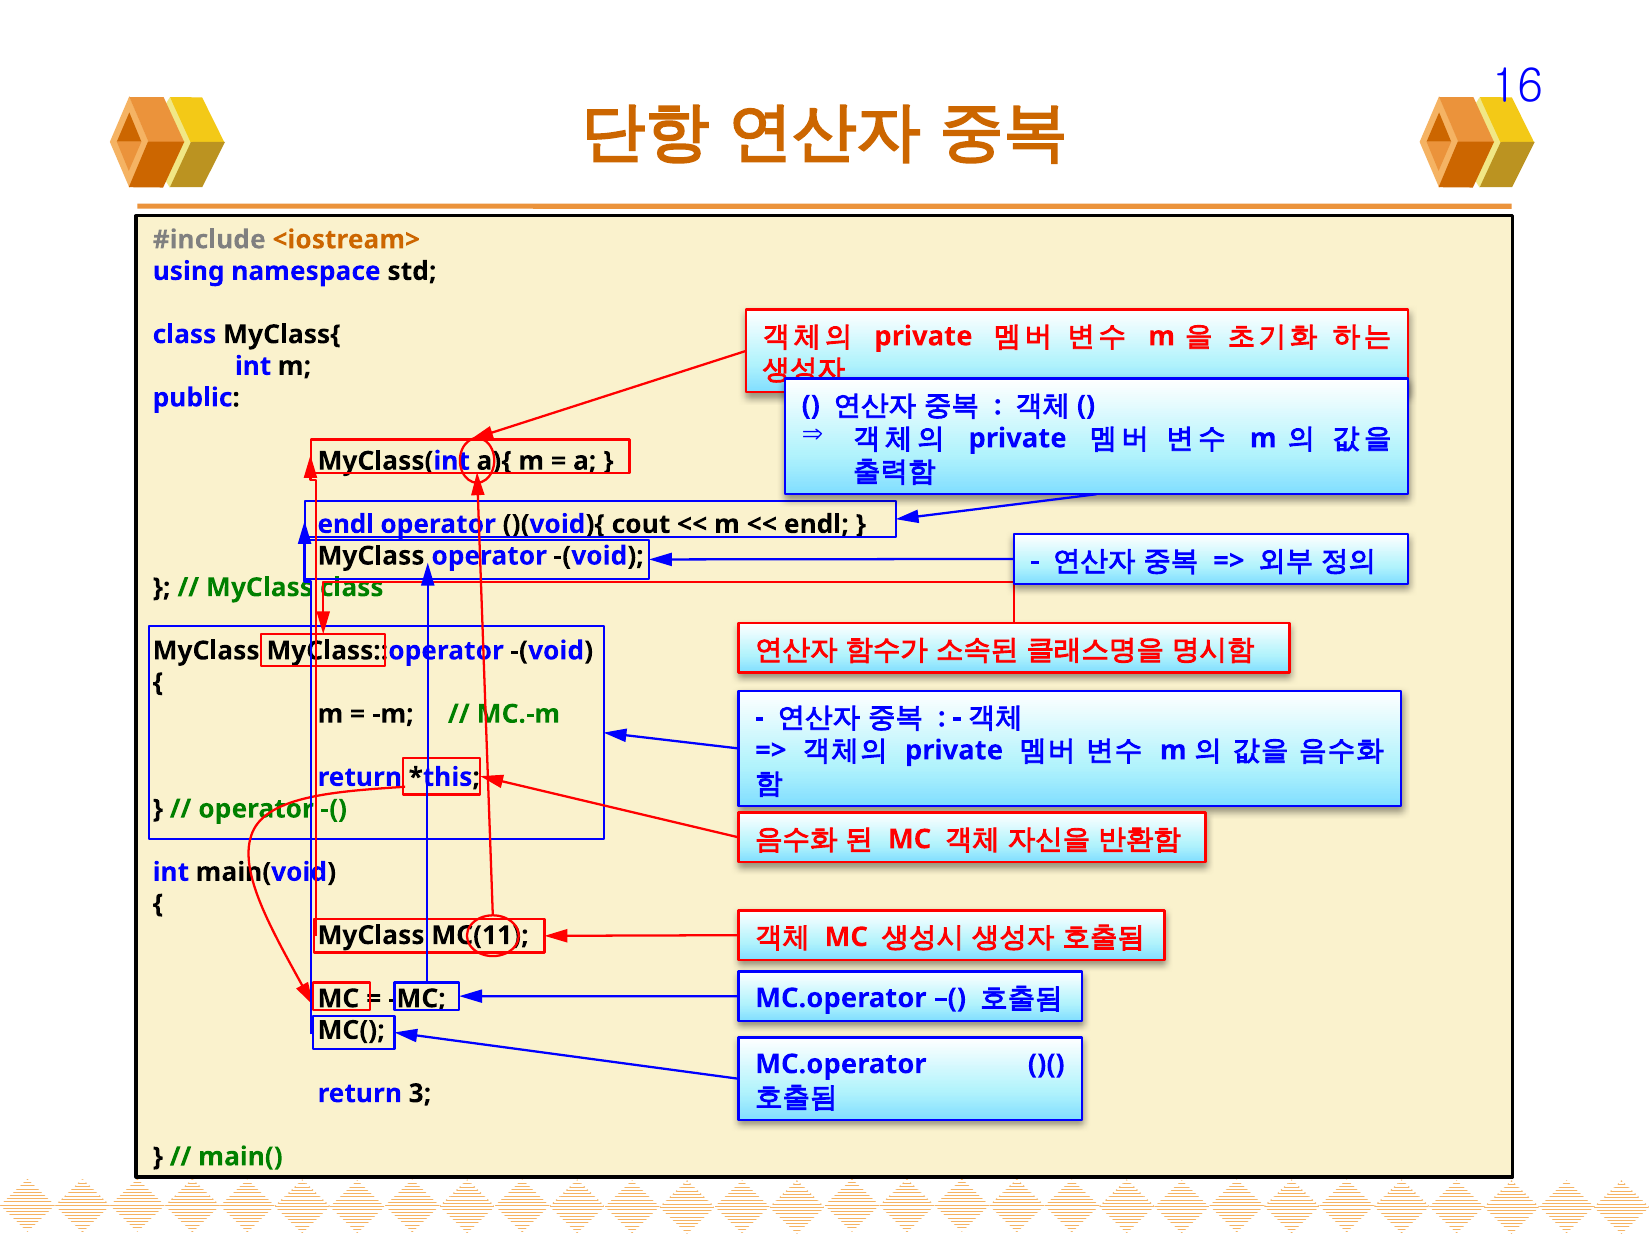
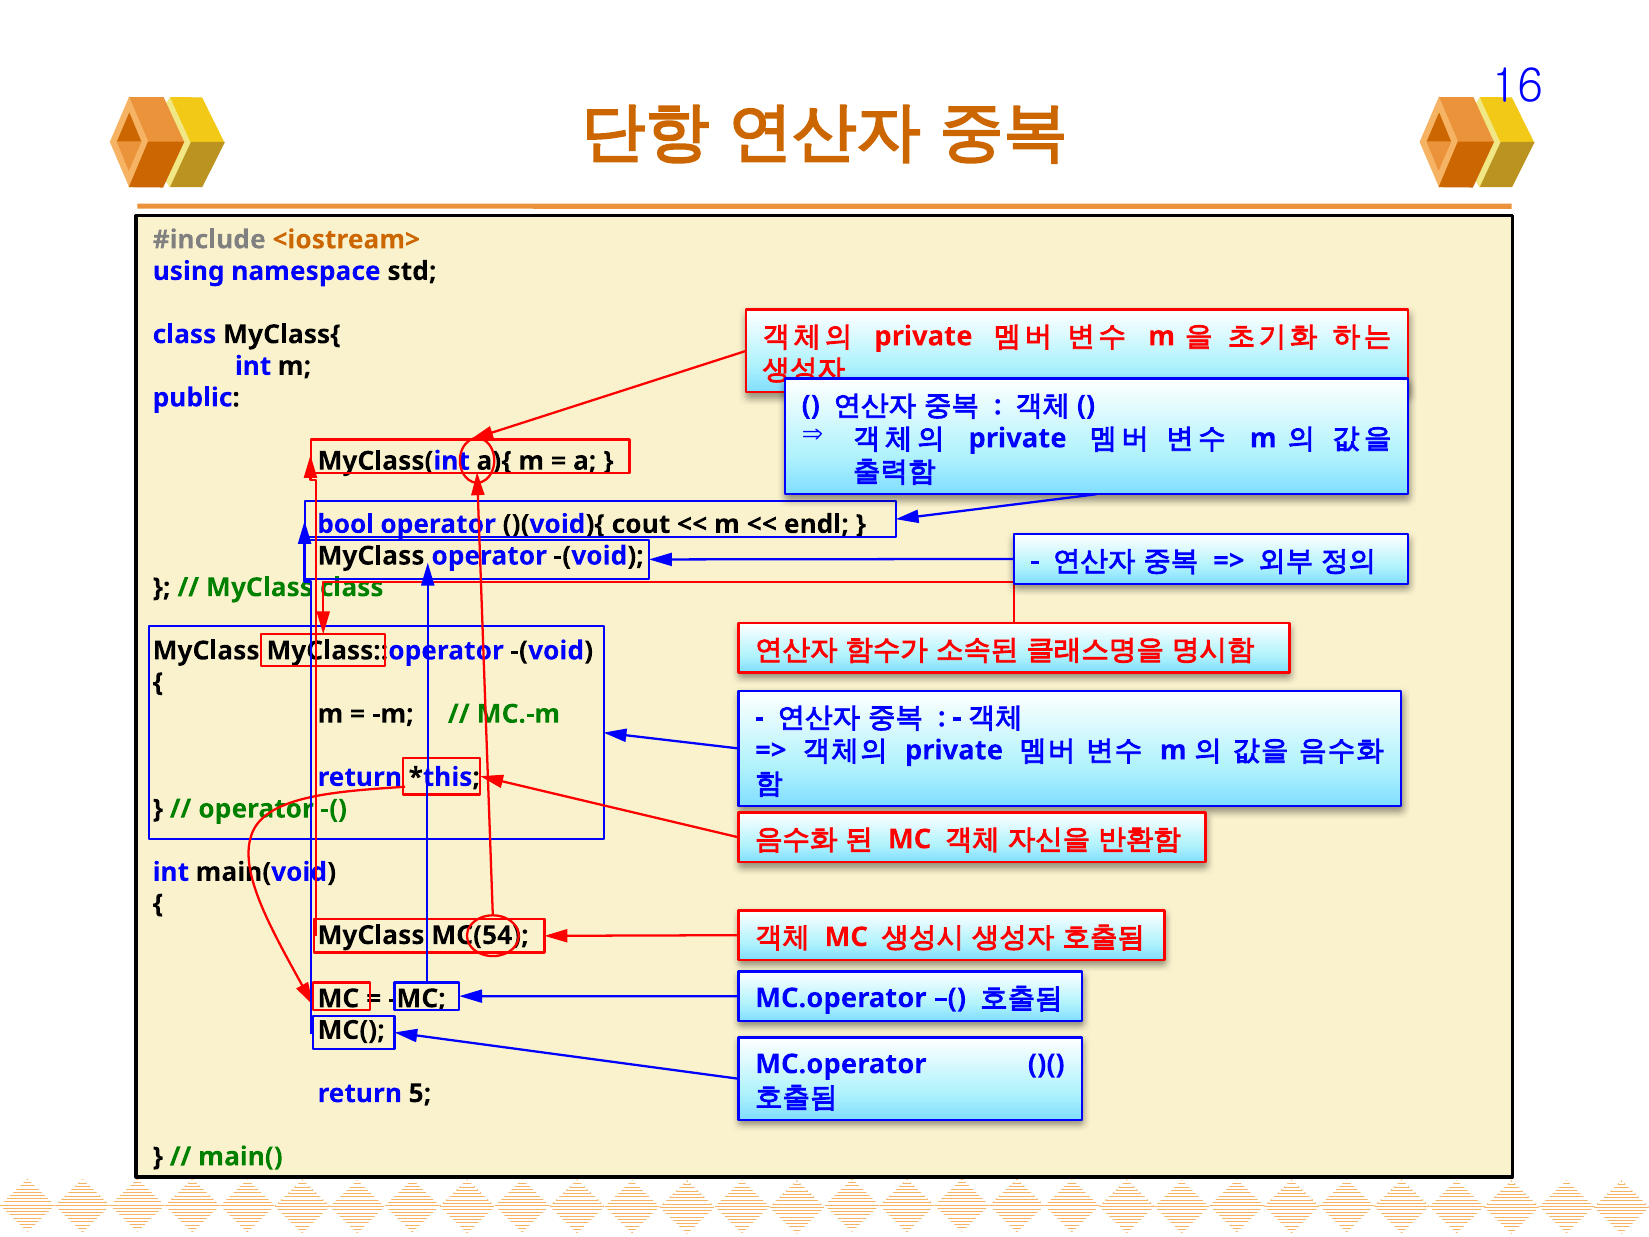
endl: endl -> bool (346, 524)
MC(11: MC(11 -> MC(54 (480, 935)
3: 3 -> 5 (420, 1093)
